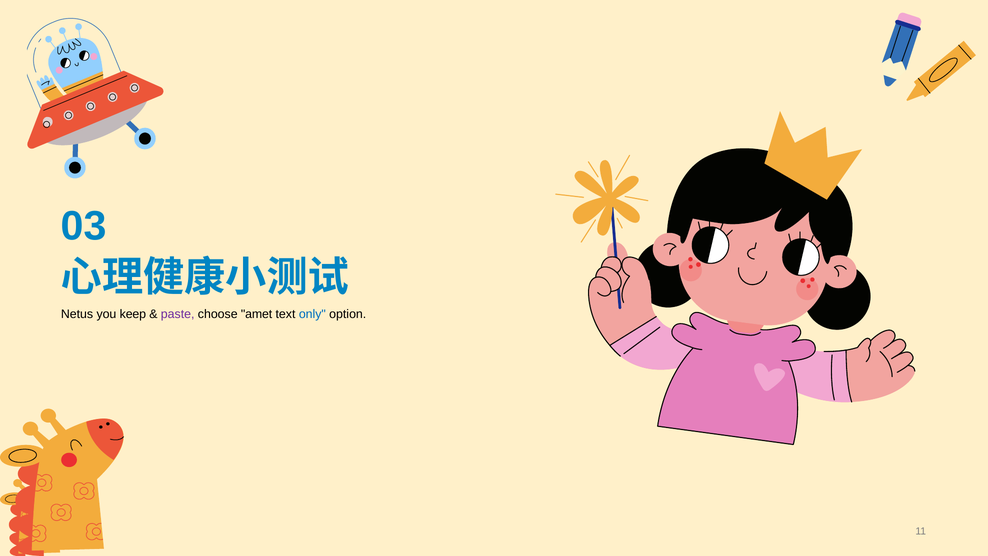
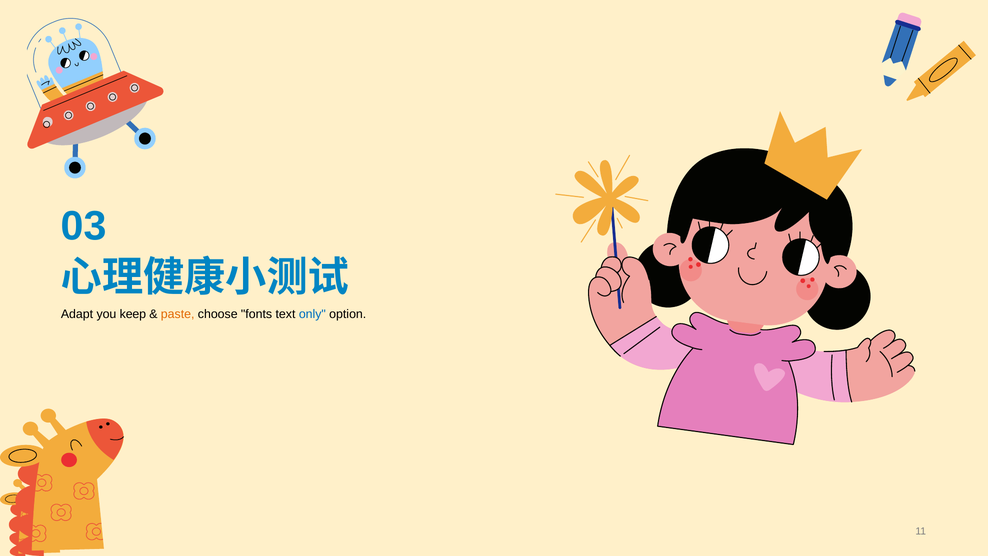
Netus: Netus -> Adapt (77, 314)
paste colour: purple -> orange (178, 314)
amet: amet -> fonts (257, 314)
